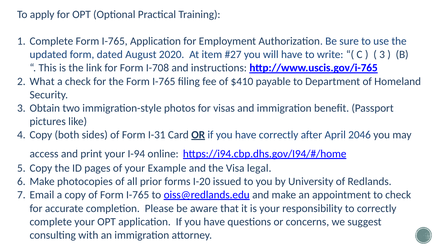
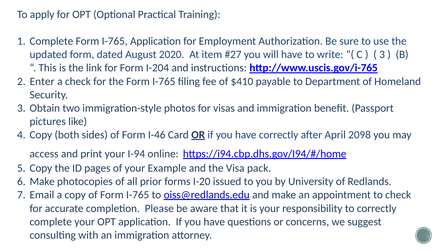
I-708: I-708 -> I-204 (157, 68)
What: What -> Enter (42, 81)
I-31: I-31 -> I-46 (157, 135)
2046: 2046 -> 2098 (360, 135)
legal: legal -> pack (259, 168)
